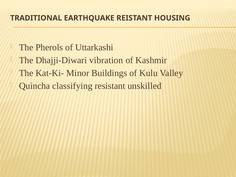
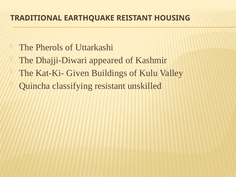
vibration: vibration -> appeared (106, 60)
Minor: Minor -> Given (78, 73)
